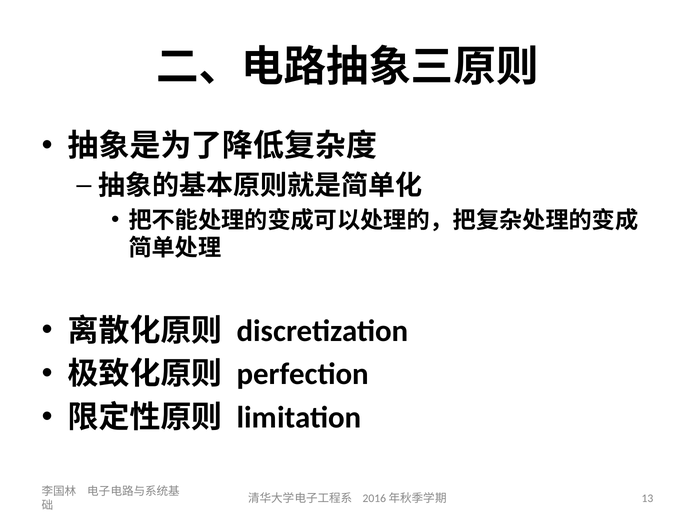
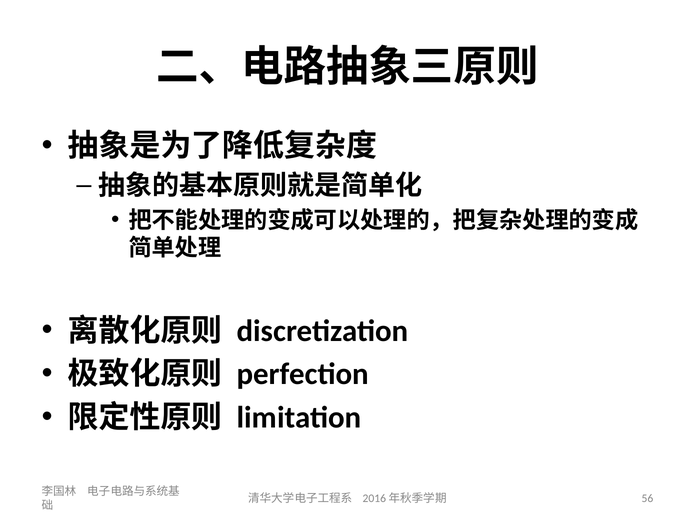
13: 13 -> 56 (647, 498)
